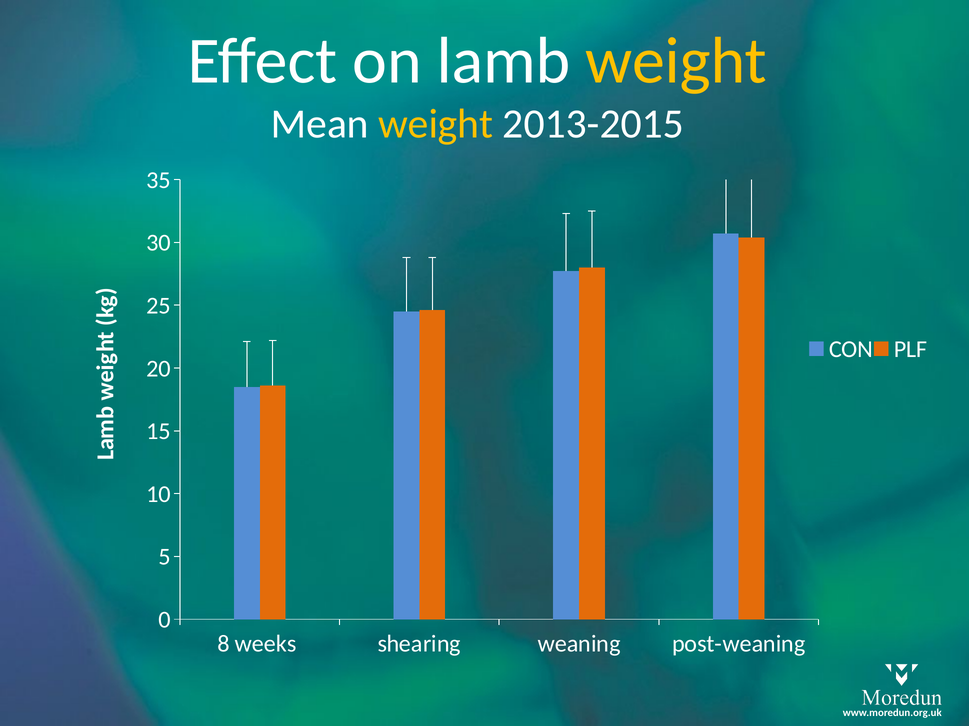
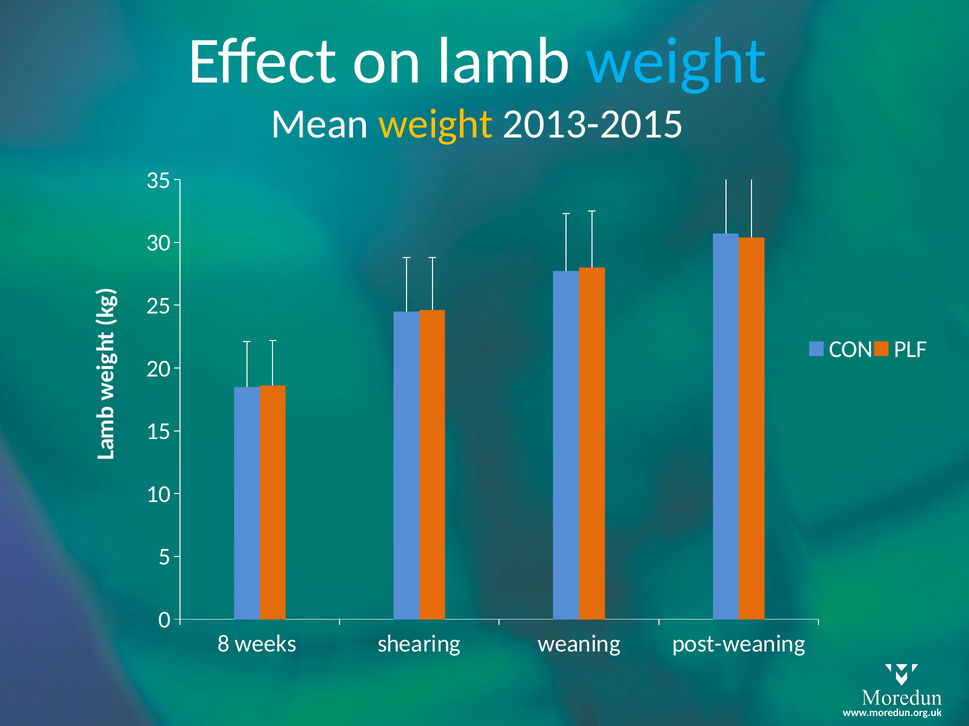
weight colour: yellow -> light blue (676, 61)
